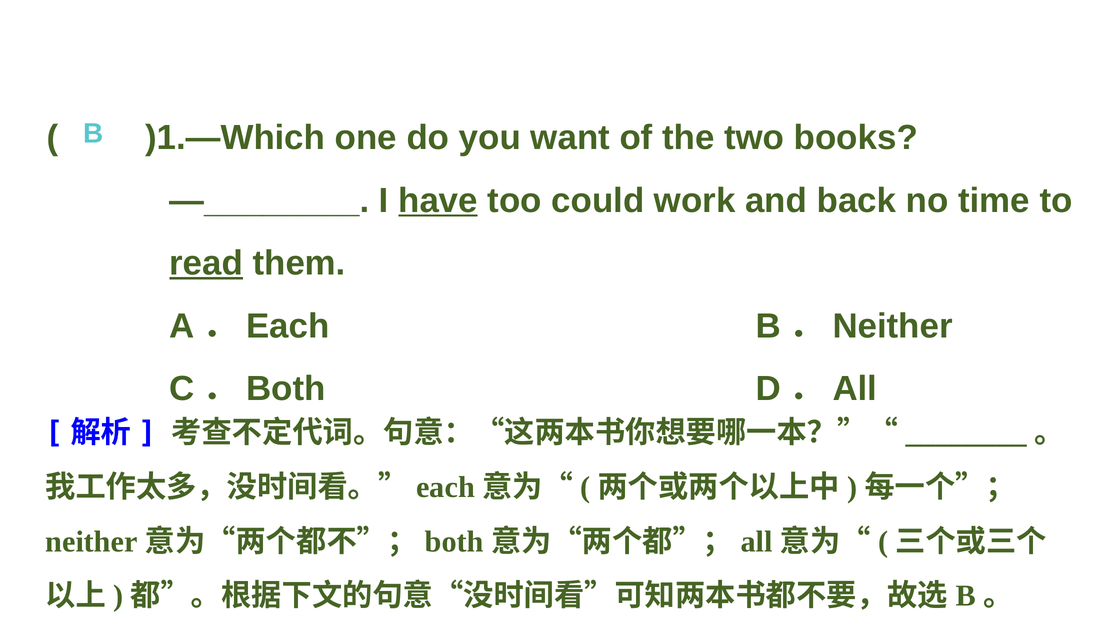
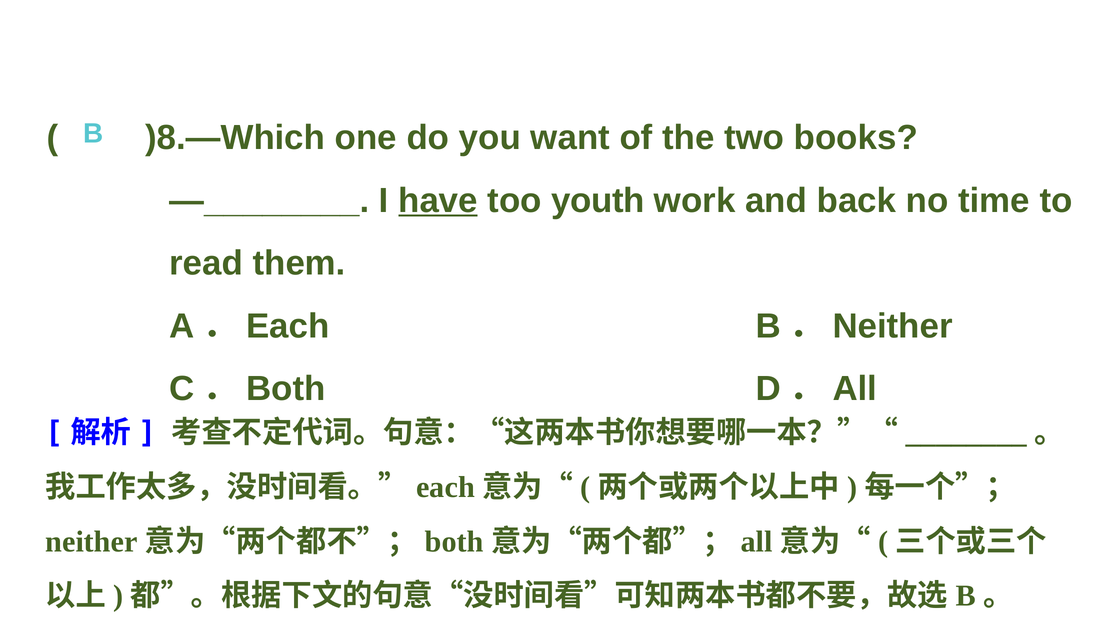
)1.—Which: )1.—Which -> )8.—Which (235, 138)
could: could -> youth (598, 201)
read underline: present -> none (206, 263)
